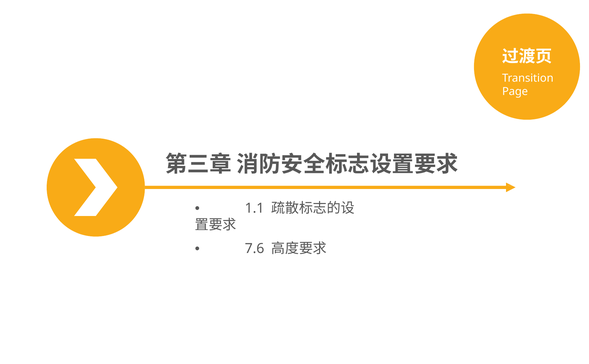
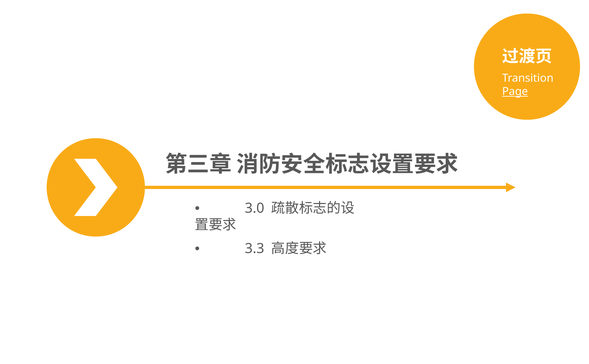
Page underline: none -> present (515, 91)
1.1: 1.1 -> 3.0 (255, 208)
7.6: 7.6 -> 3.3 (255, 248)
